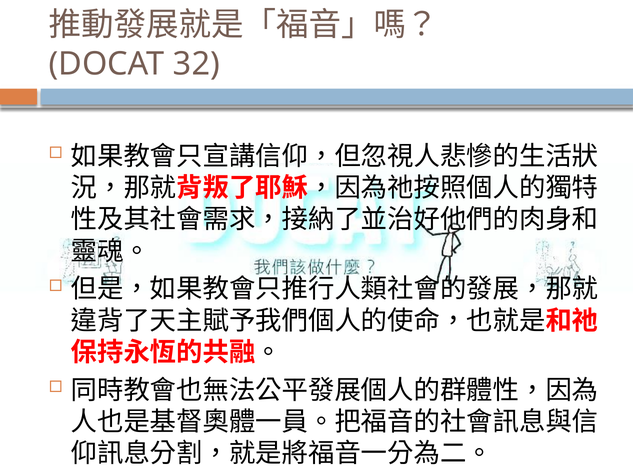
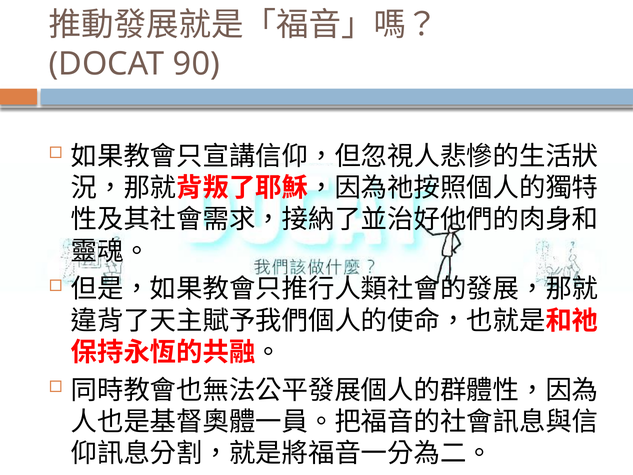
32: 32 -> 90 (196, 64)
